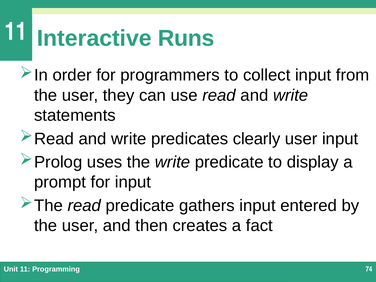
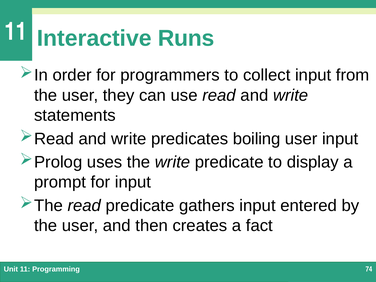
clearly: clearly -> boiling (257, 139)
